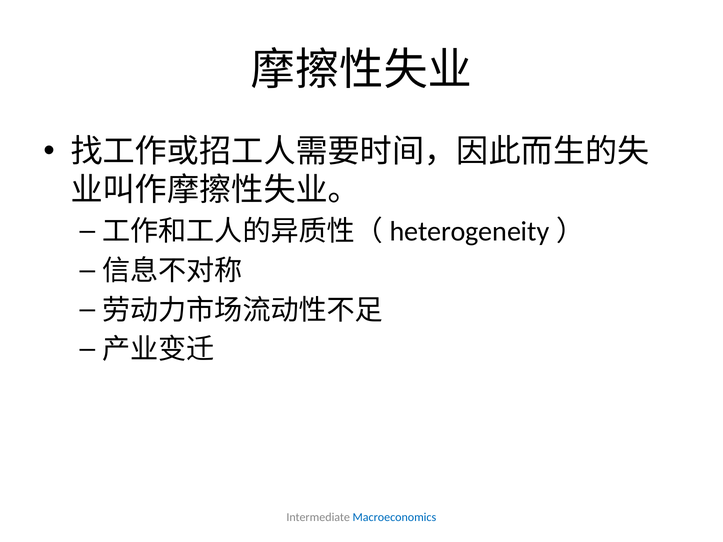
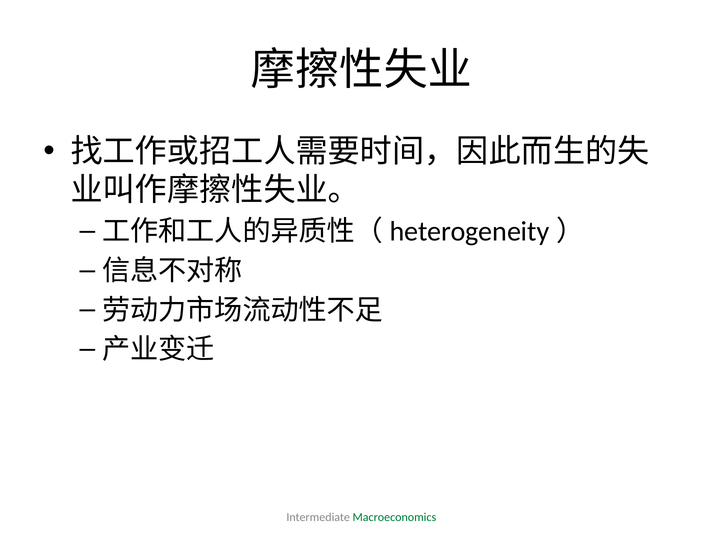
Macroeconomics colour: blue -> green (394, 518)
